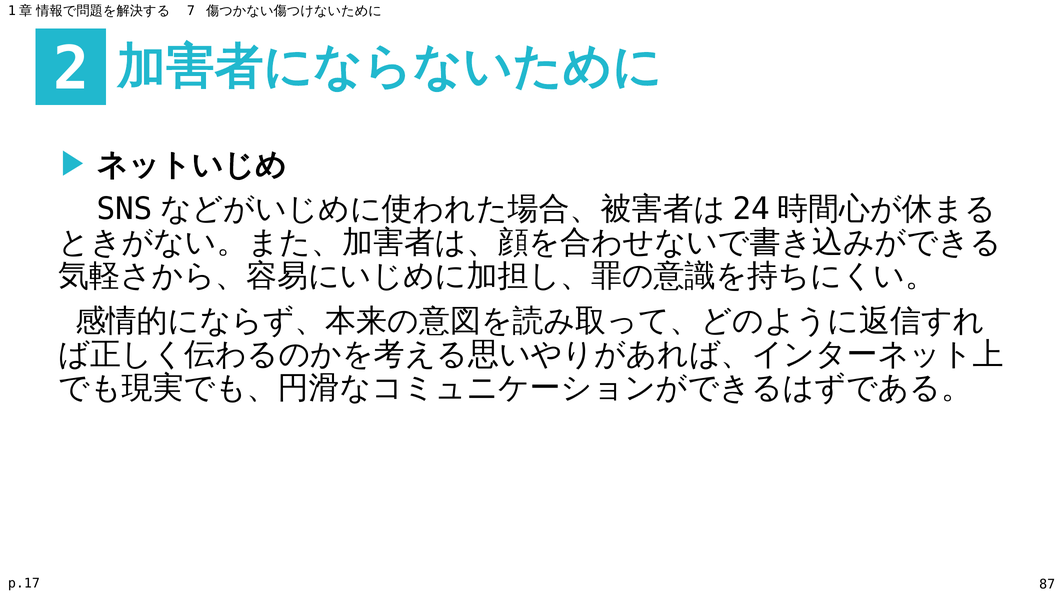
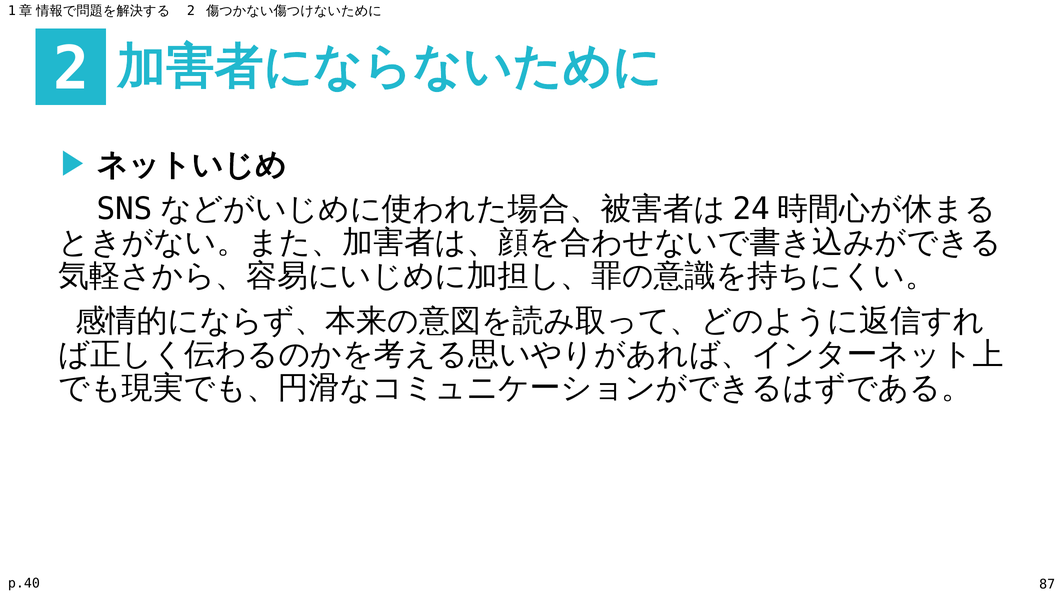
7: 7 -> 2 (191, 11)
p.17: p.17 -> p.40 (24, 583)
